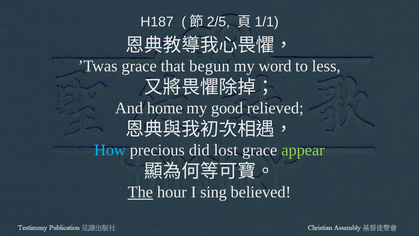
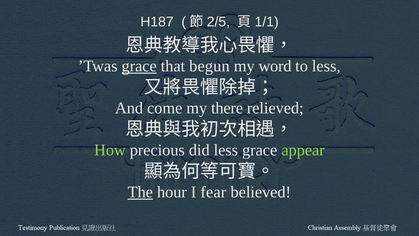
grace underline: none -> present (139, 66)
home: home -> come (165, 108)
good: good -> there (227, 108)
How colour: light blue -> light green (110, 150)
did lost: lost -> less (226, 150)
sing: sing -> fear (213, 192)
